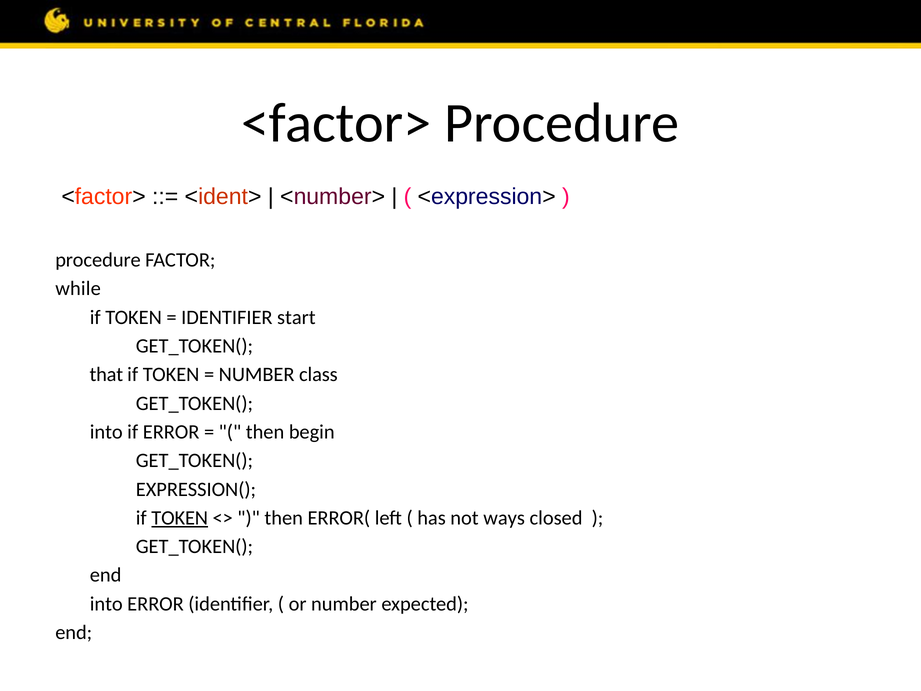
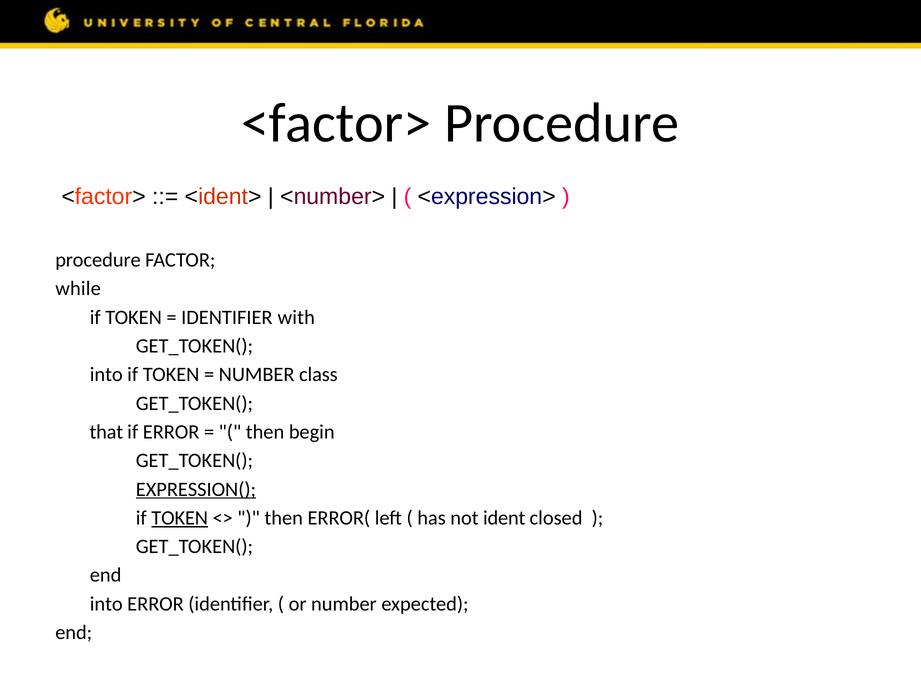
start: start -> with (296, 317)
that: that -> into (106, 375)
into: into -> that (106, 432)
EXPRESSION( underline: none -> present (196, 489)
ways: ways -> ident (504, 518)
